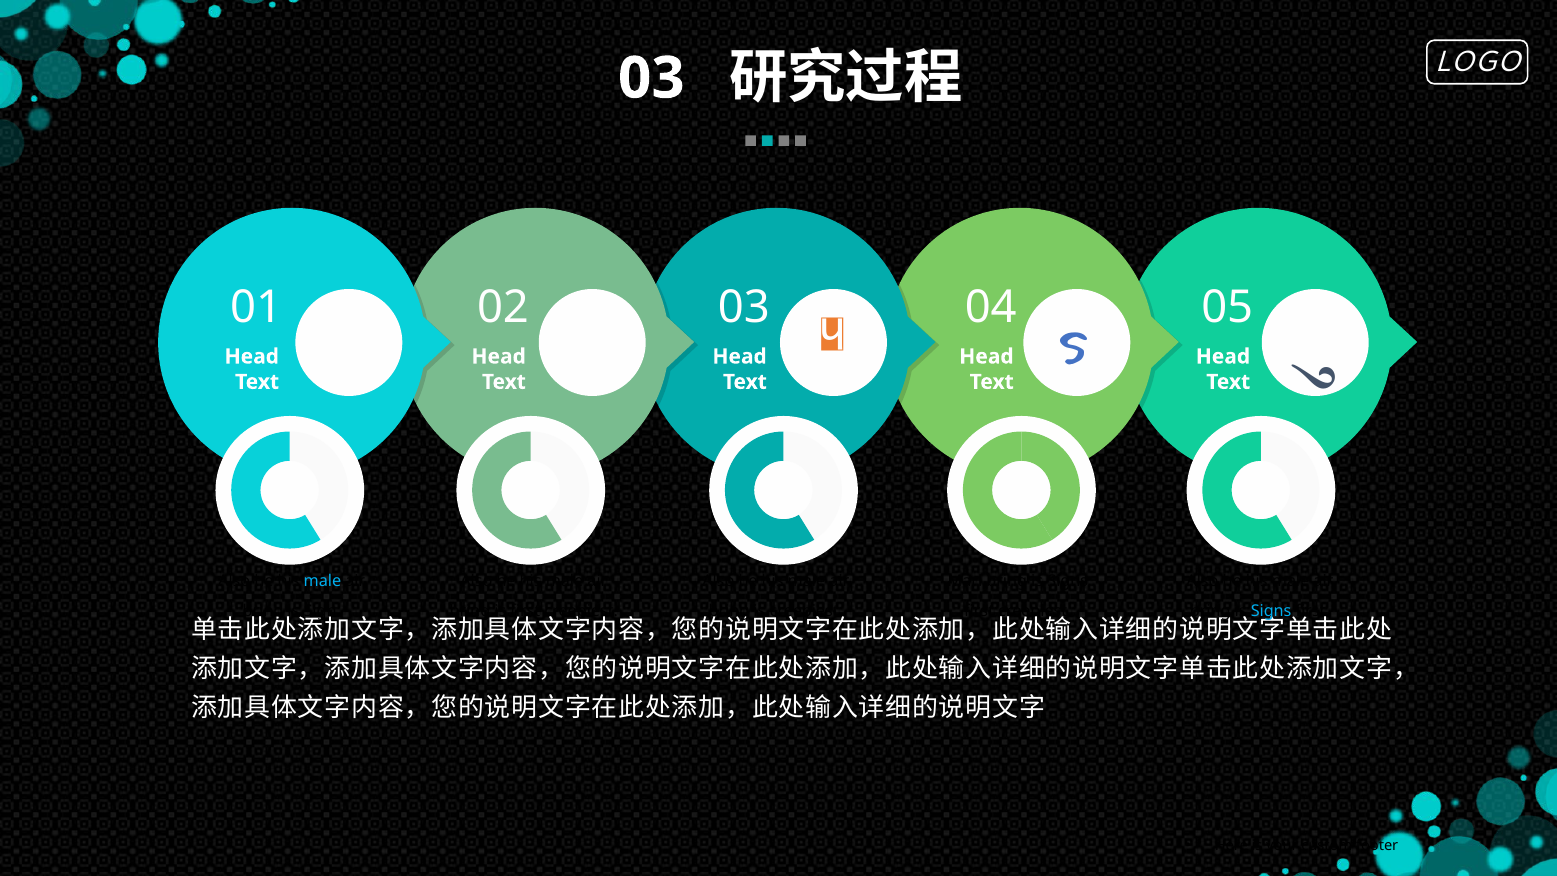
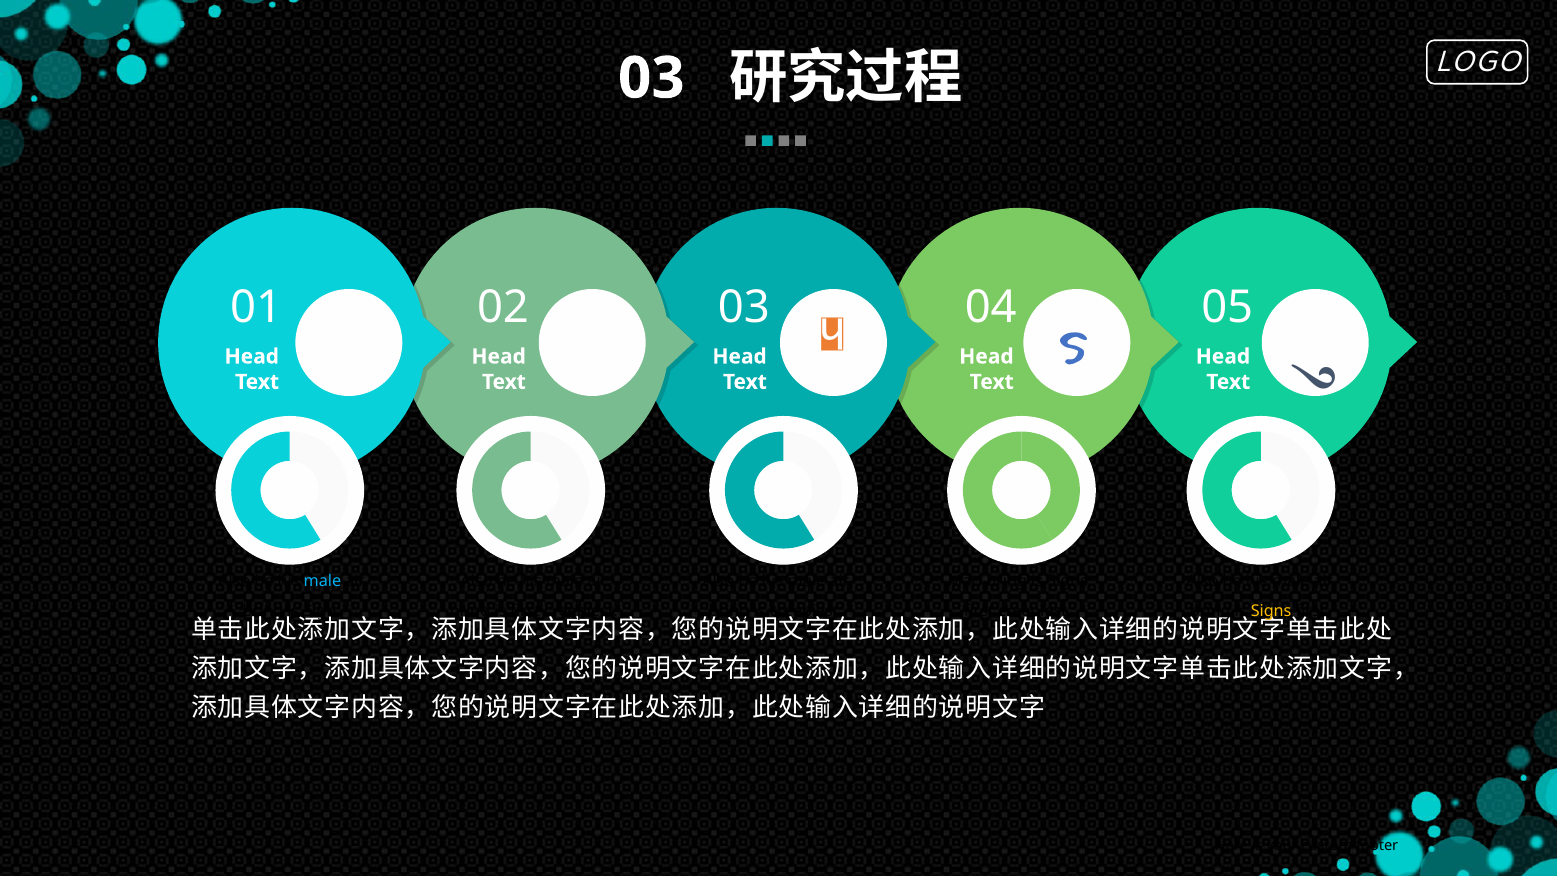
Signs colour: light blue -> yellow (1271, 611)
